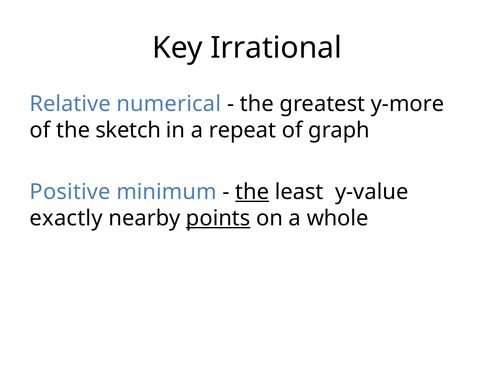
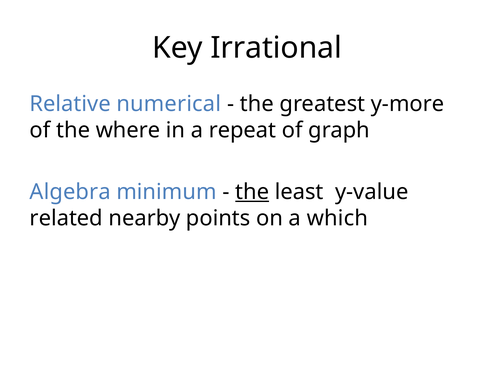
sketch: sketch -> where (128, 130)
Positive: Positive -> Algebra (70, 192)
exactly: exactly -> related (66, 218)
points underline: present -> none (218, 218)
whole: whole -> which (337, 218)
